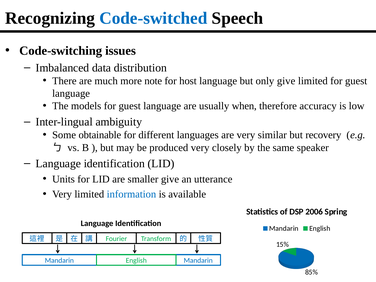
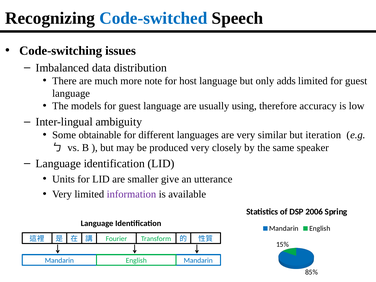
only give: give -> adds (286, 81)
when: when -> using (244, 106)
recovery: recovery -> iteration (323, 135)
information colour: blue -> purple (131, 194)
